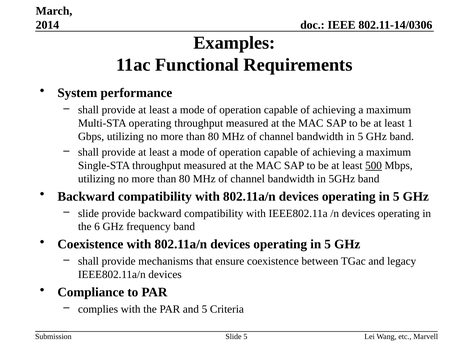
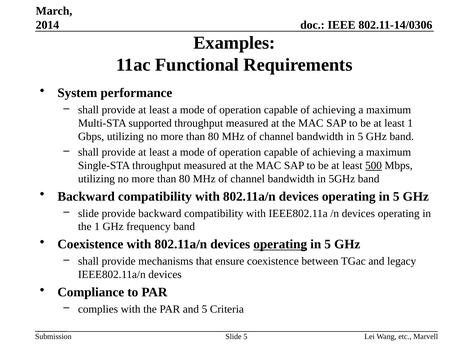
Multi-STA operating: operating -> supported (150, 123)
the 6: 6 -> 1 (97, 227)
operating underline: none -> present (280, 245)
